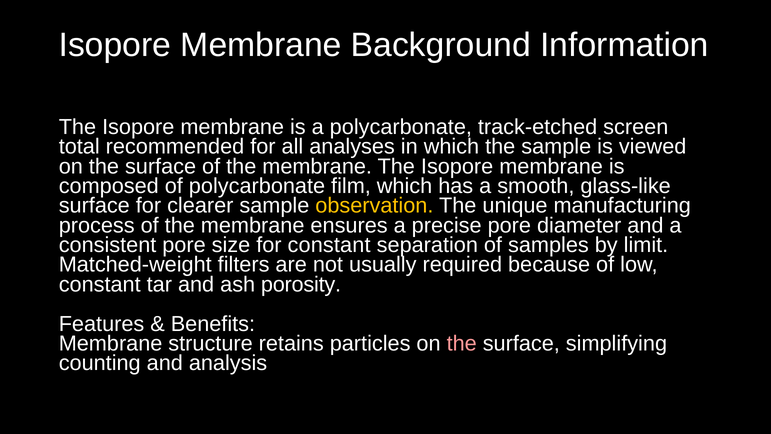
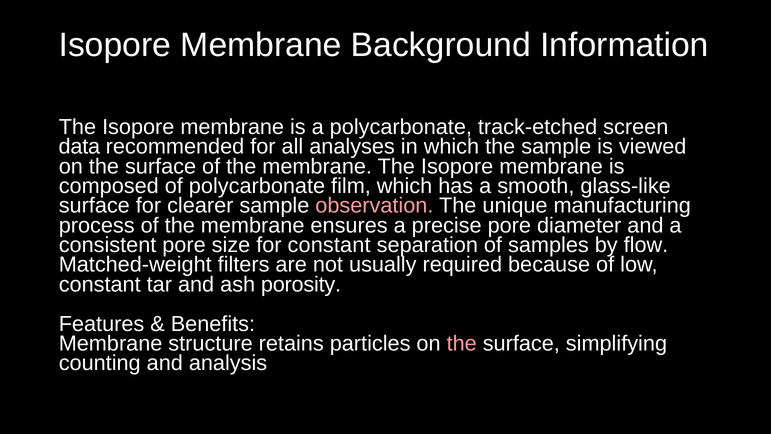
total: total -> data (79, 147)
observation colour: yellow -> pink (374, 206)
limit: limit -> flow (646, 245)
